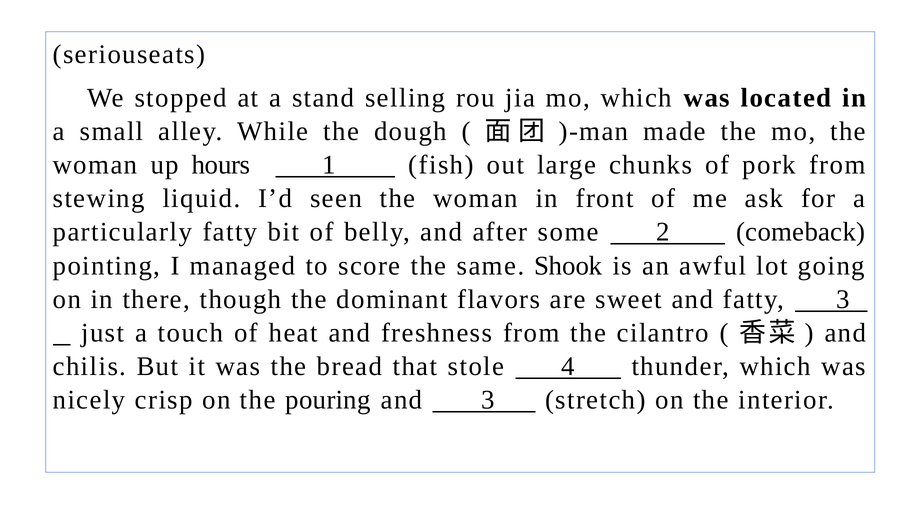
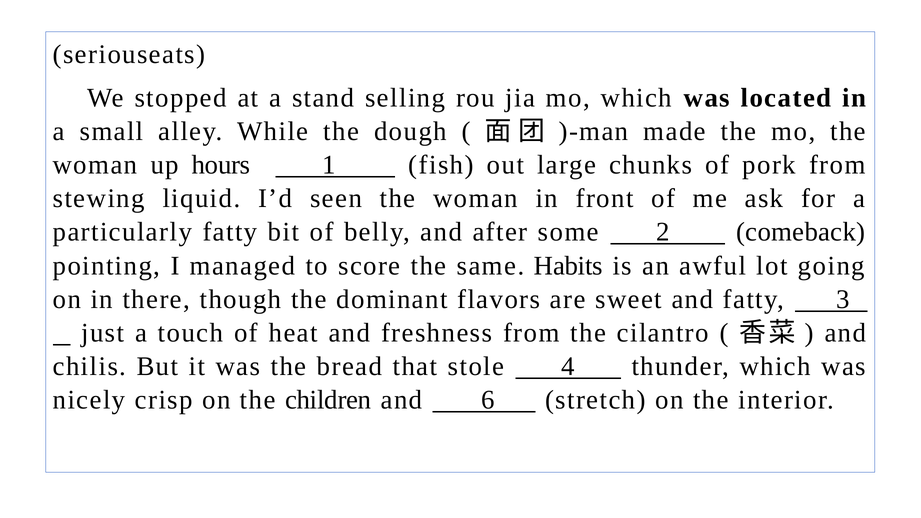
Shook: Shook -> Habits (568, 266)
pouring: pouring -> children (328, 400)
and 3: 3 -> 6 (488, 400)
